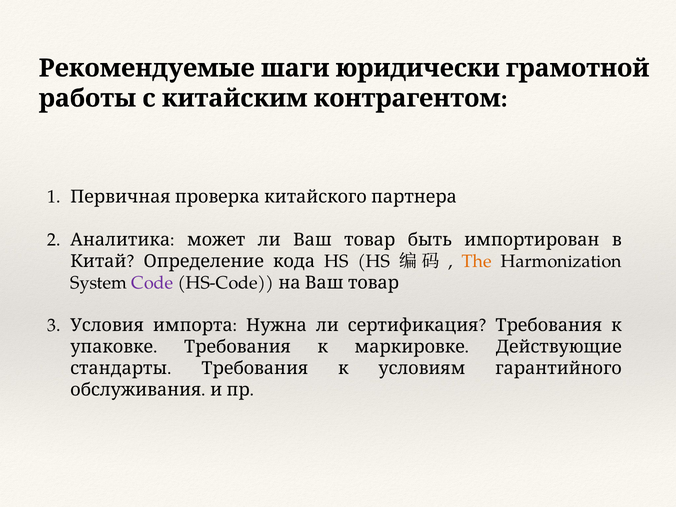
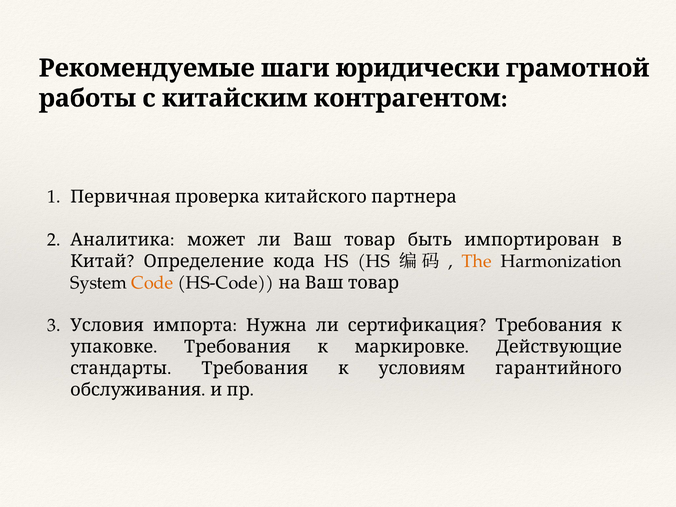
Code colour: purple -> orange (152, 283)
